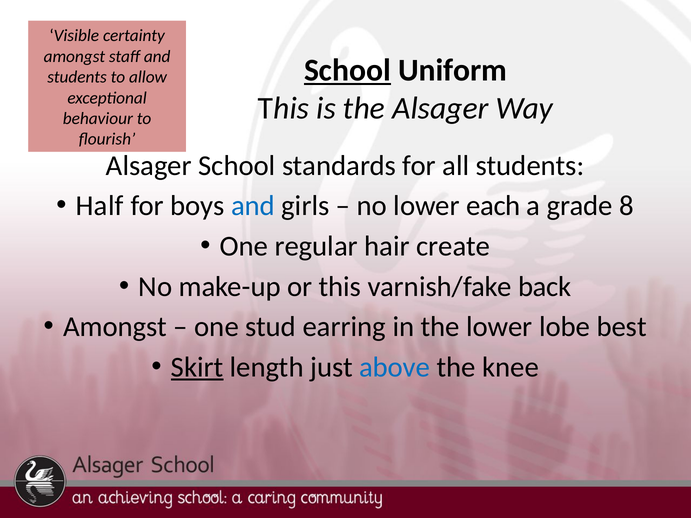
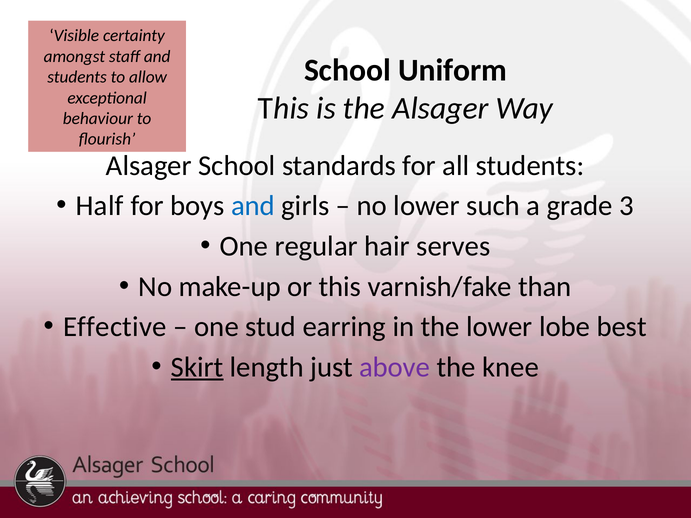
School underline: present -> none (347, 70)
each: each -> such (493, 206)
8: 8 -> 3 (627, 206)
create: create -> serves (453, 246)
back: back -> than (545, 287)
Amongst: Amongst -> Effective (115, 327)
above colour: blue -> purple (395, 367)
